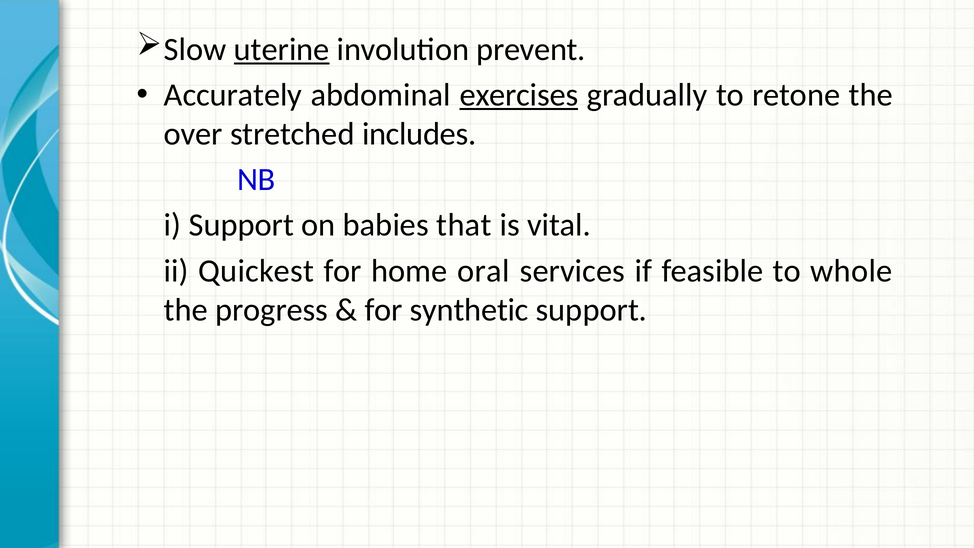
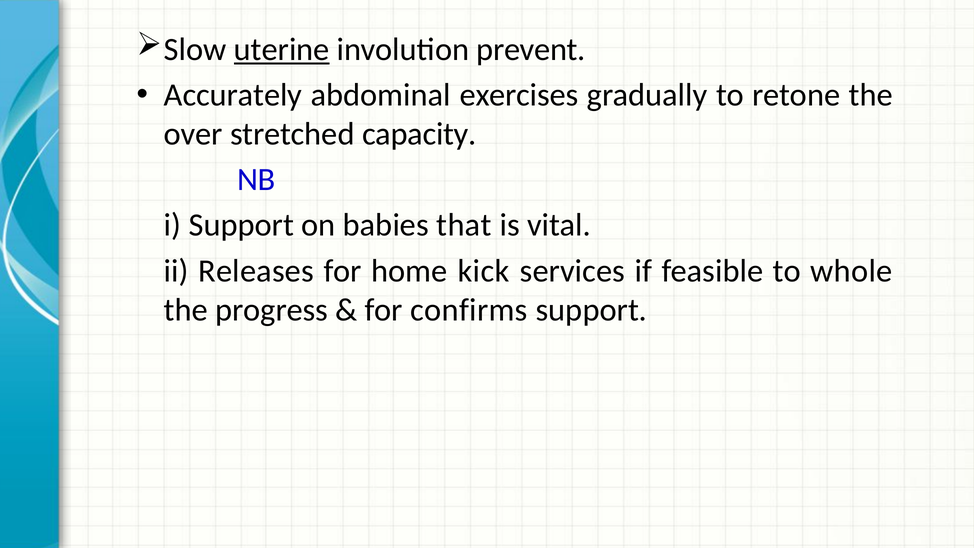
exercises underline: present -> none (519, 95)
includes: includes -> capacity (419, 134)
Quickest: Quickest -> Releases (256, 271)
oral: oral -> kick (483, 271)
synthetic: synthetic -> confirms (469, 310)
